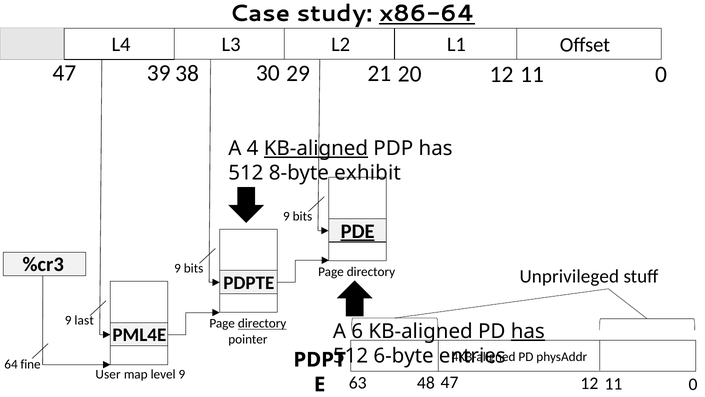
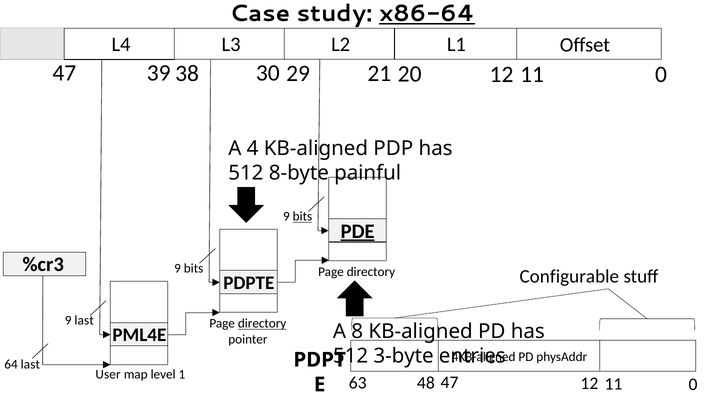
KB-aligned underline: present -> none (316, 148)
exhibit: exhibit -> painful (368, 173)
bits underline: none -> present (302, 216)
Unprivileged: Unprivileged -> Configurable (569, 276)
6: 6 -> 8 (357, 331)
has underline: present -> none (528, 331)
6-byte: 6-byte -> 3-byte (404, 356)
64 fine: fine -> last (30, 364)
level 9: 9 -> 1 (182, 374)
